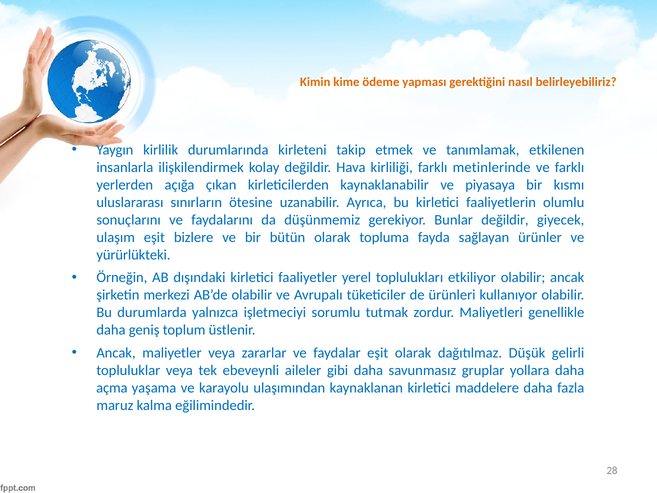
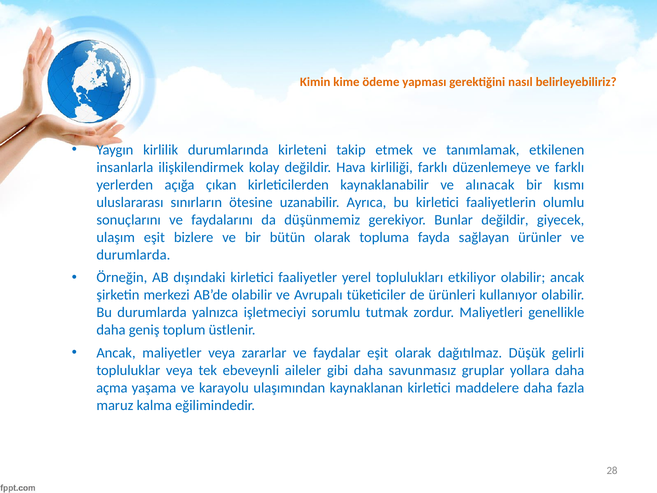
metinlerinde: metinlerinde -> düzenlemeye (492, 167)
piyasaya: piyasaya -> alınacak (490, 185)
yürürlükteki: yürürlükteki -> durumlarda (133, 255)
